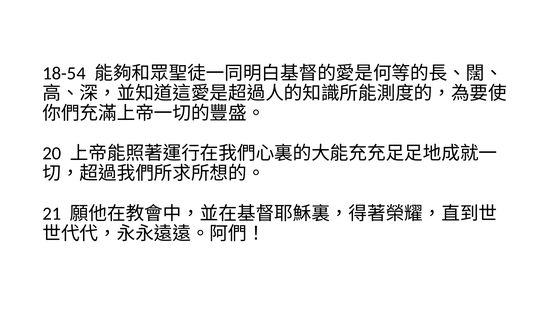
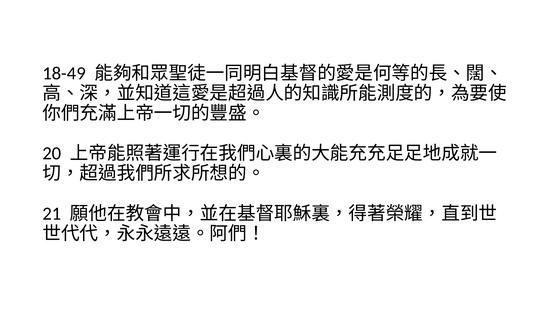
18-54: 18-54 -> 18-49 (64, 73)
